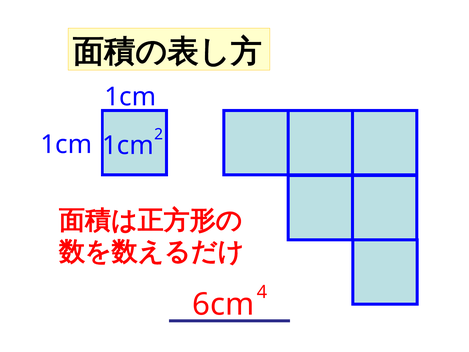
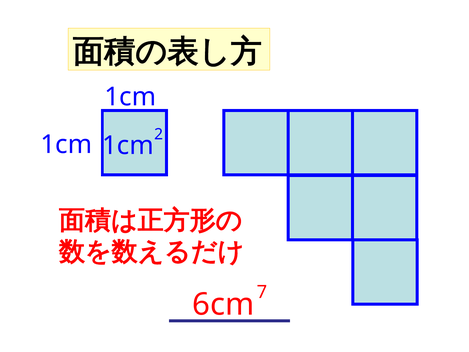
4: 4 -> 7 (262, 292)
